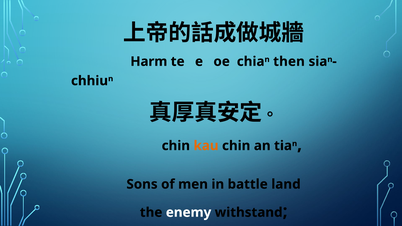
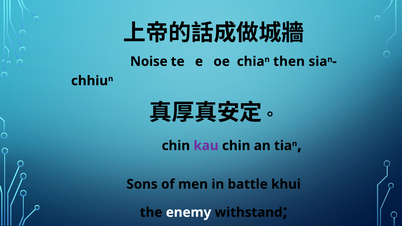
Harm: Harm -> Noise (149, 62)
kau colour: orange -> purple (206, 146)
land: land -> khui (286, 184)
